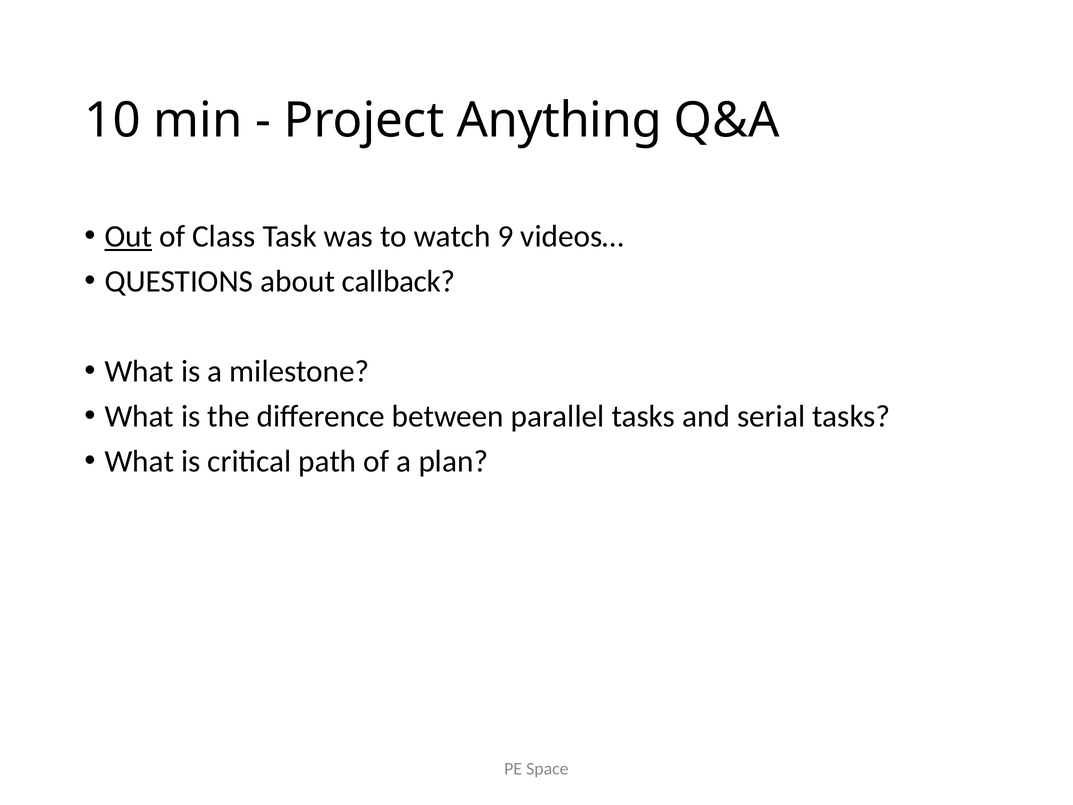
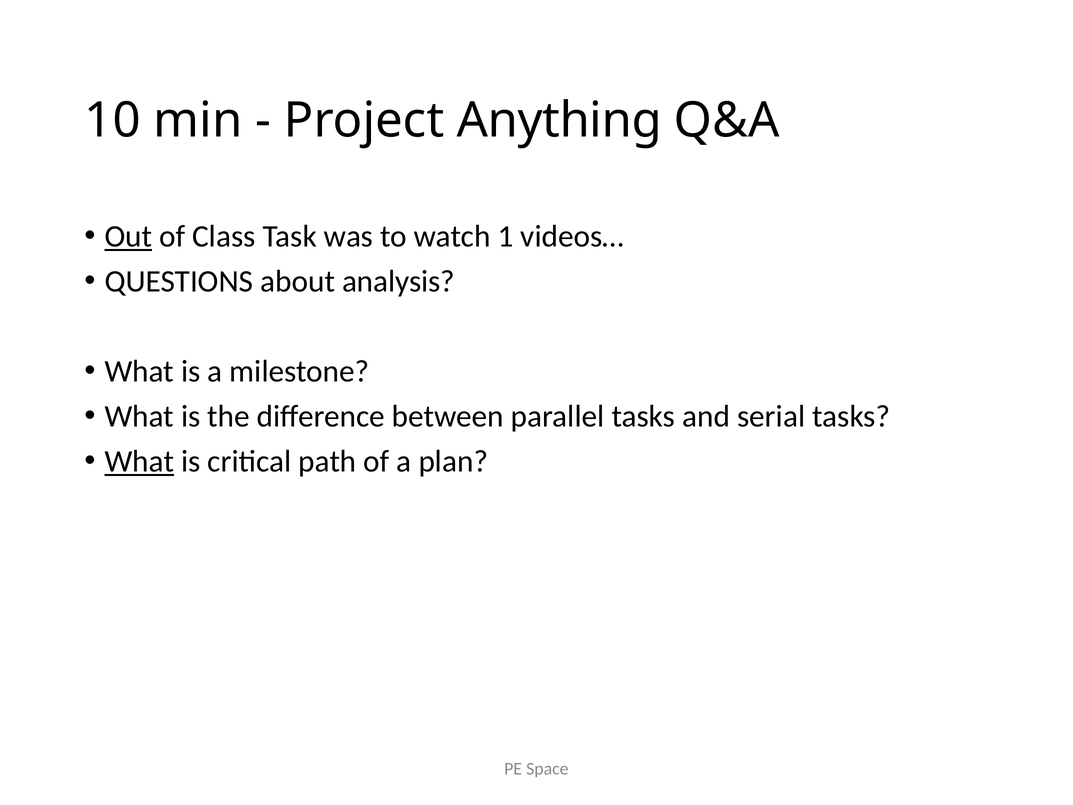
9: 9 -> 1 (505, 236)
callback: callback -> analysis (398, 281)
What underline: none -> present (139, 461)
